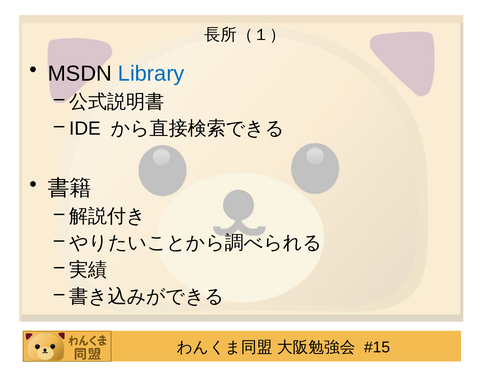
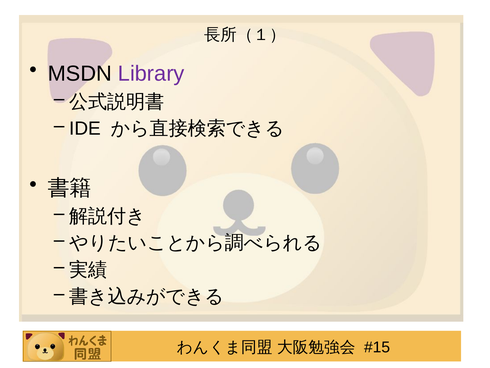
Library colour: blue -> purple (151, 73)
